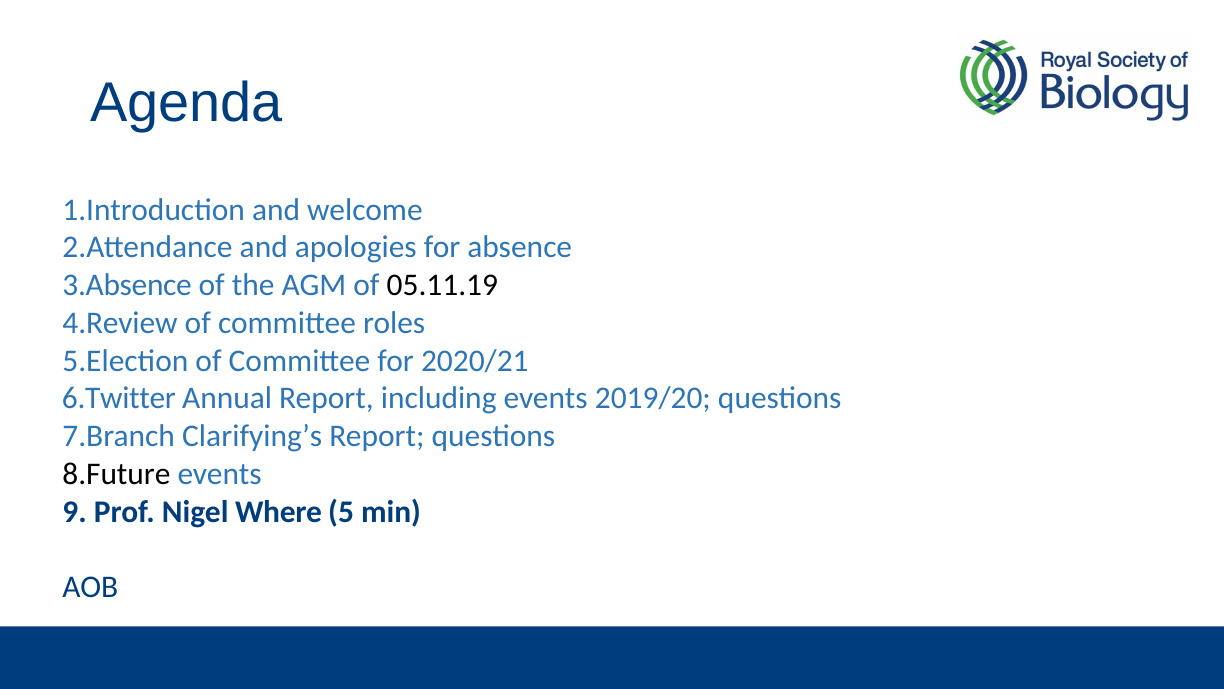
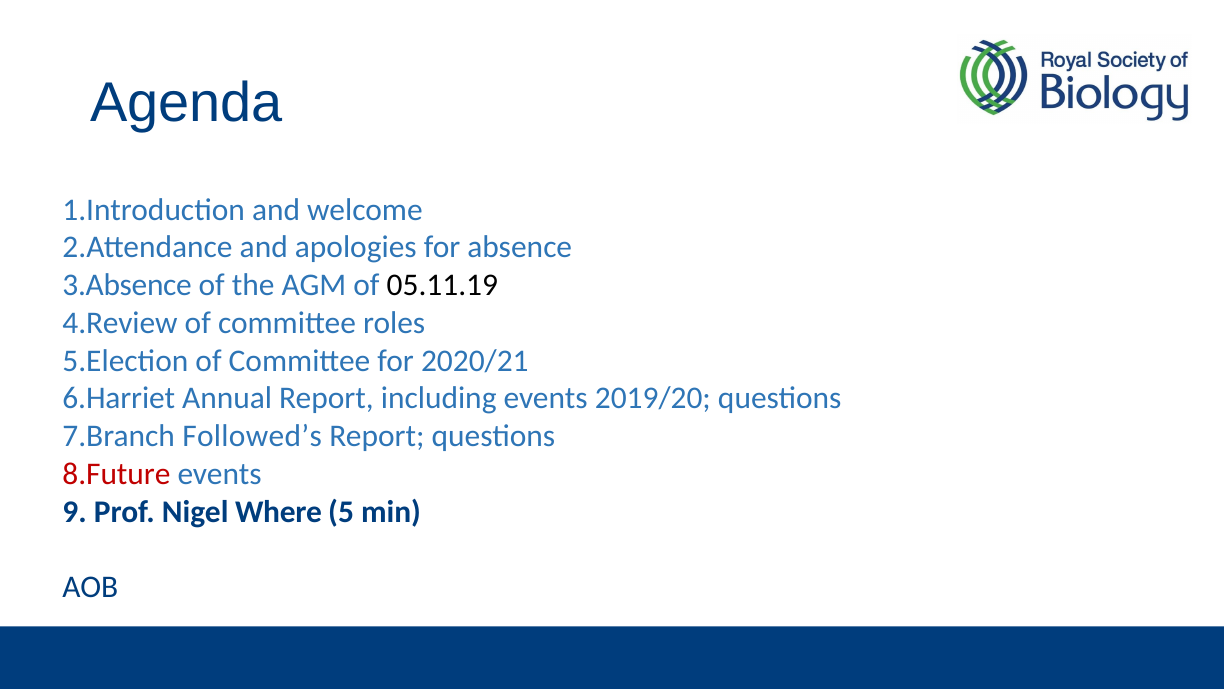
6.Twitter: 6.Twitter -> 6.Harriet (119, 398)
Clarifying’s: Clarifying’s -> Followed’s (252, 436)
8.Future colour: black -> red (116, 474)
